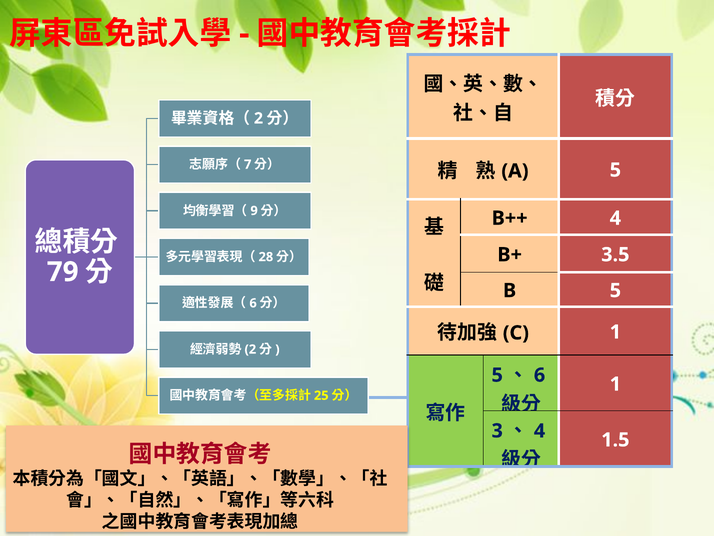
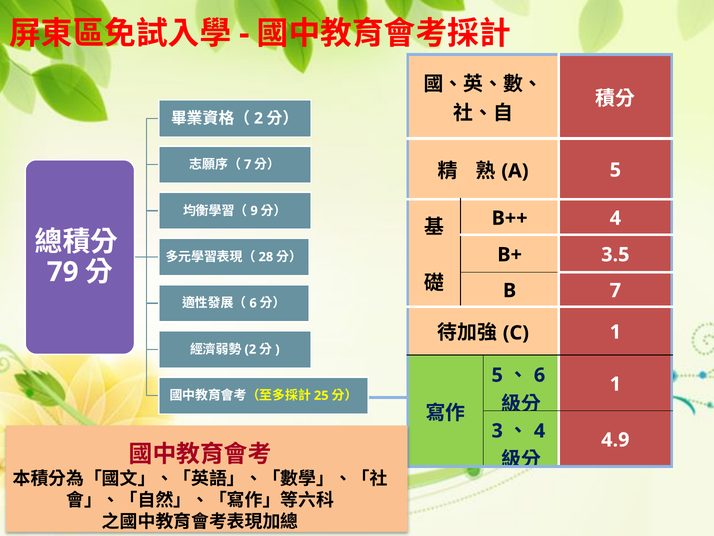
B 5: 5 -> 7 (615, 290)
1.5: 1.5 -> 4.9 (615, 439)
